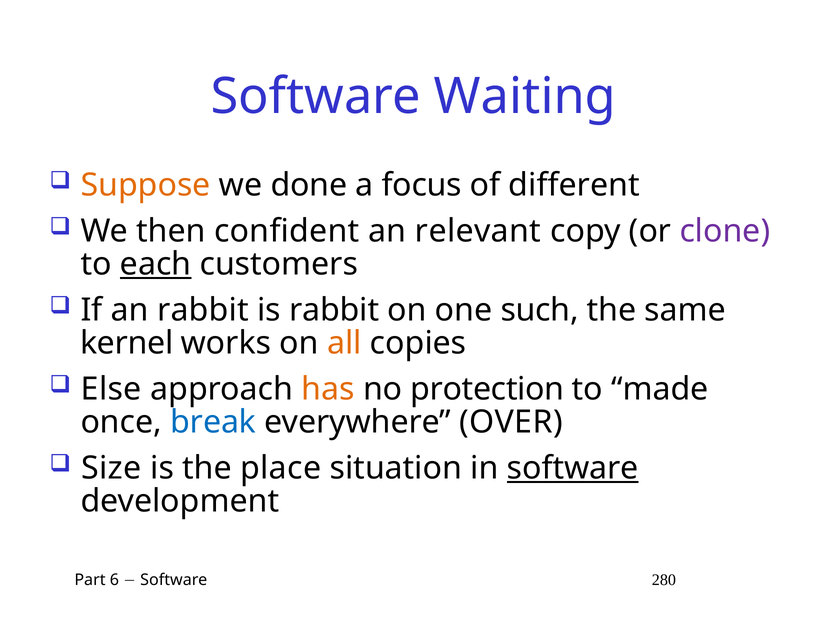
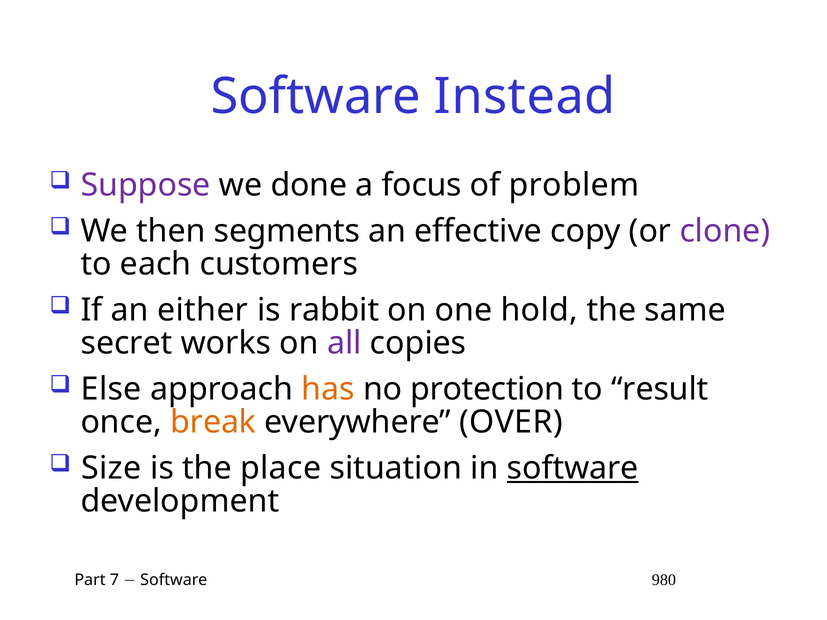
Waiting: Waiting -> Instead (525, 97)
Suppose colour: orange -> purple (146, 185)
different: different -> problem (574, 185)
confident: confident -> segments (287, 231)
relevant: relevant -> effective (478, 231)
each underline: present -> none (156, 264)
an rabbit: rabbit -> either (203, 310)
such: such -> hold (539, 310)
kernel: kernel -> secret (127, 343)
all colour: orange -> purple (344, 343)
made: made -> result (660, 389)
break colour: blue -> orange (213, 422)
6: 6 -> 7 (114, 580)
280: 280 -> 980 (664, 580)
